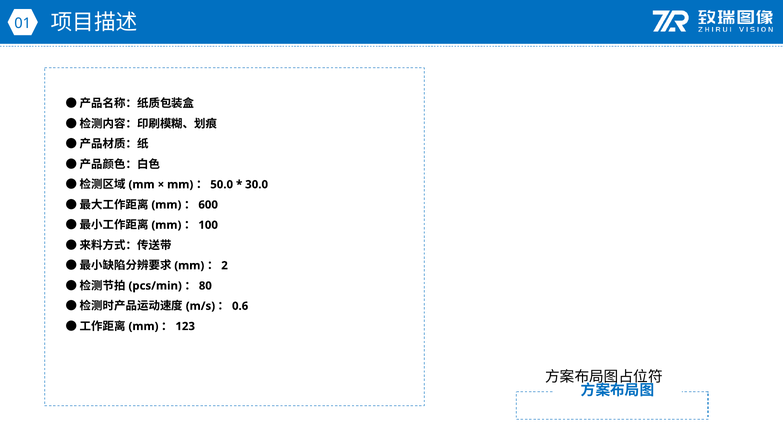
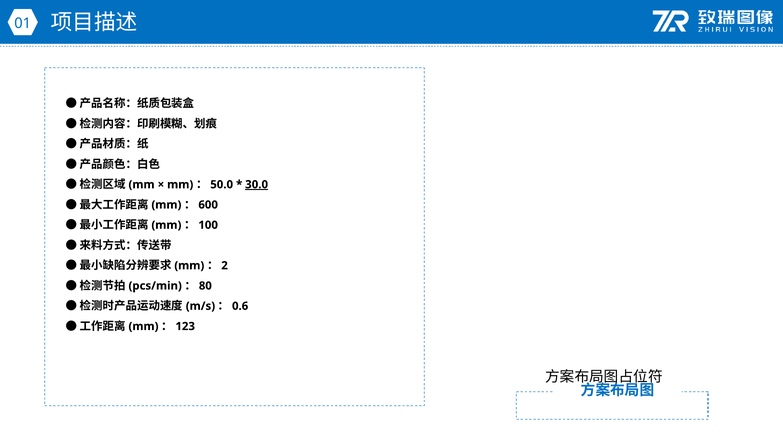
30.0 underline: none -> present (257, 184)
